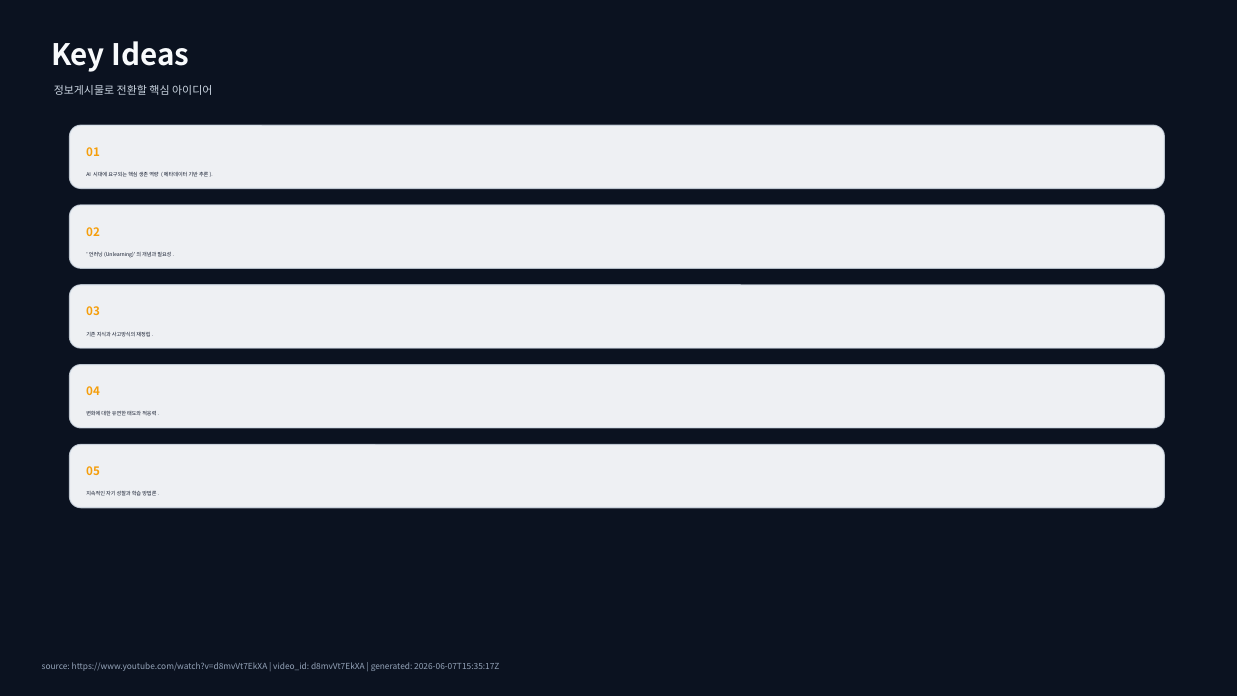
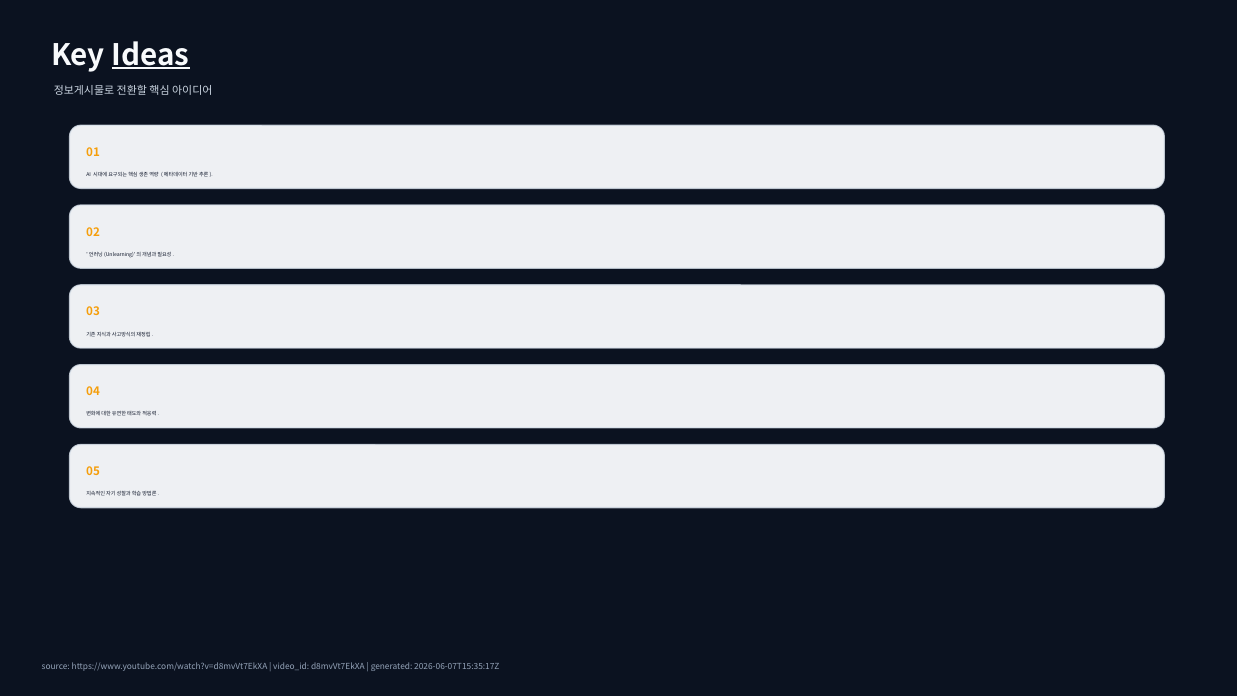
Ideas underline: none -> present (151, 55)
